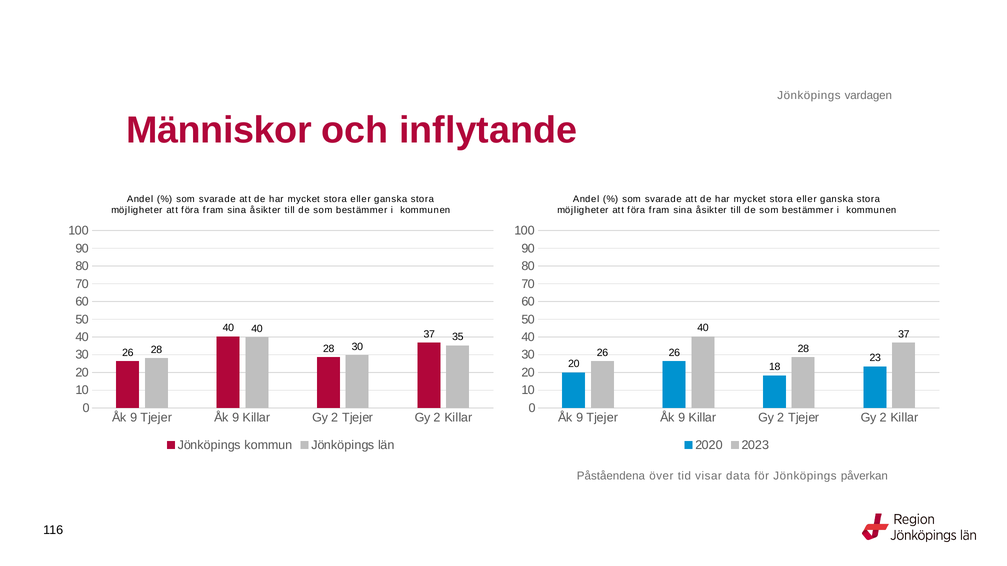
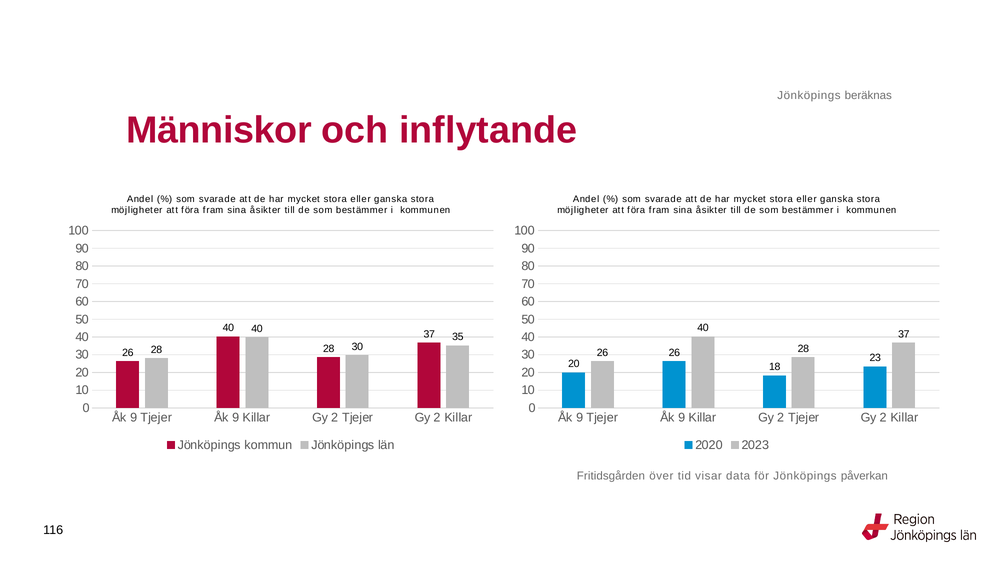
vardagen: vardagen -> beräknas (868, 96)
Påståendena: Påståendena -> Fritidsgården (611, 476)
